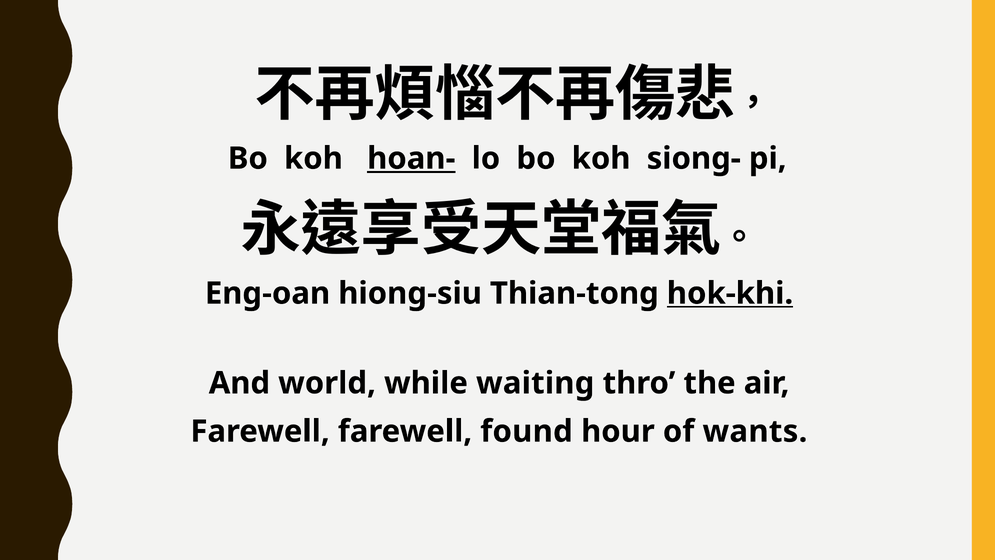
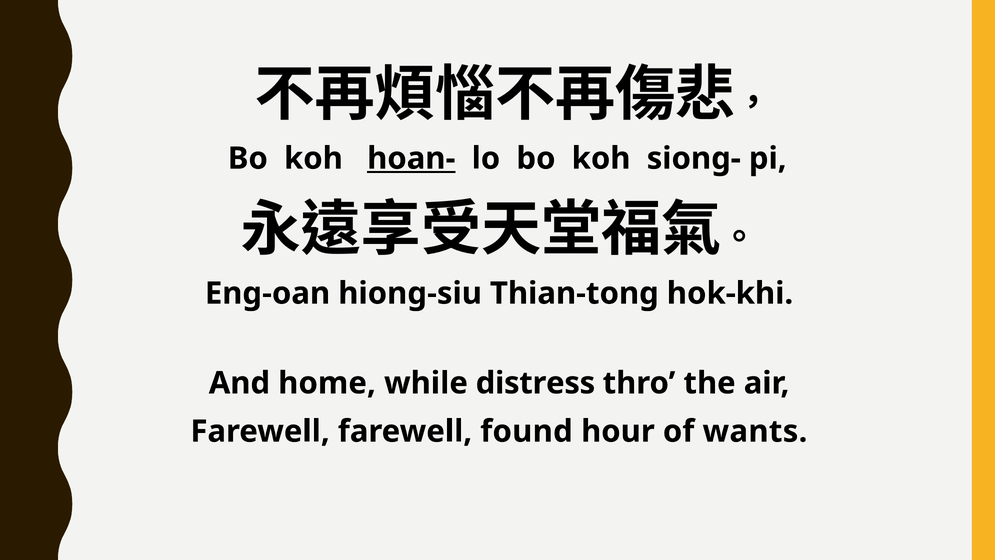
hok-khi underline: present -> none (730, 293)
world: world -> home (327, 383)
waiting: waiting -> distress (535, 383)
